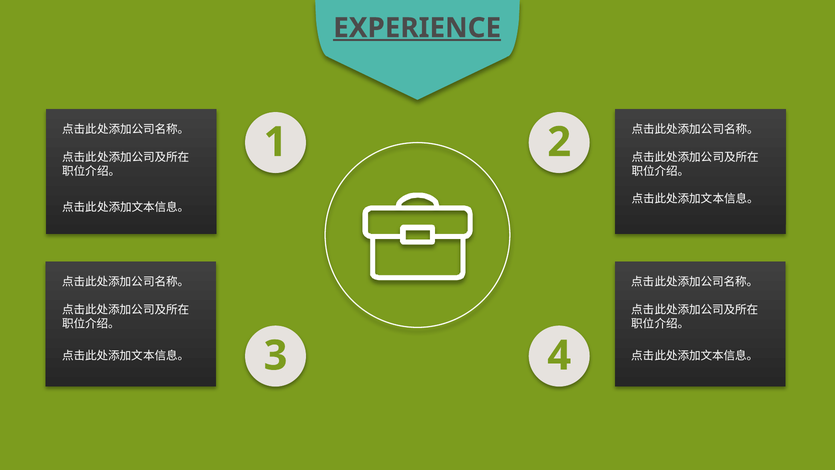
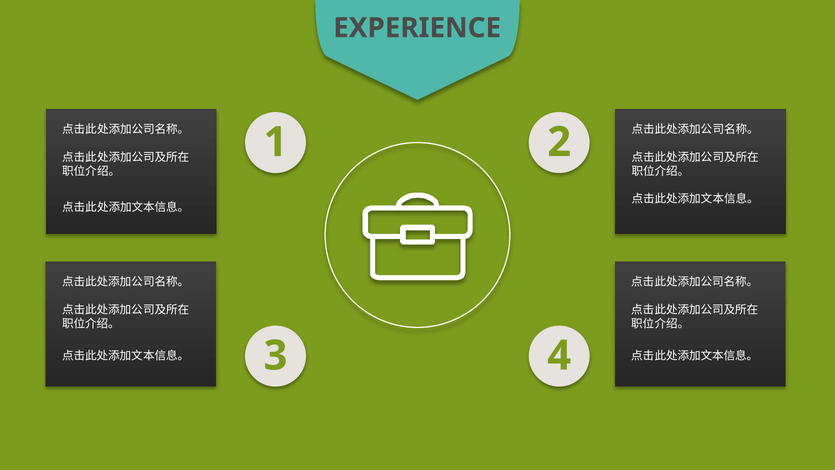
EXPERIENCE underline: present -> none (417, 28)
